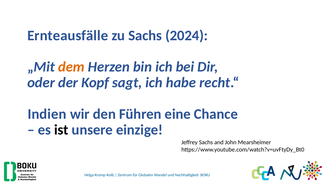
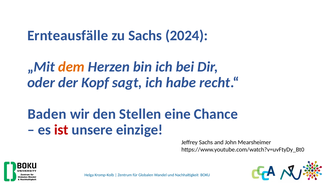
Indien: Indien -> Baden (47, 114)
Führen: Führen -> Stellen (140, 114)
ist colour: black -> red (61, 130)
